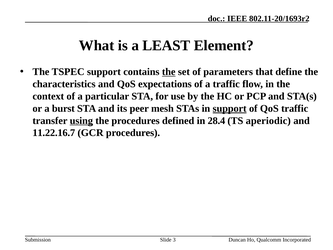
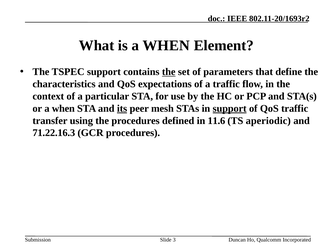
is a LEAST: LEAST -> WHEN (166, 45)
or a burst: burst -> when (63, 108)
its underline: none -> present (122, 108)
using underline: present -> none (81, 121)
28.4: 28.4 -> 11.6 (216, 121)
11.22.16.7: 11.22.16.7 -> 71.22.16.3 (54, 133)
